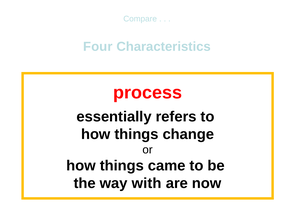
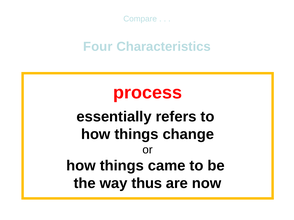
with: with -> thus (147, 184)
